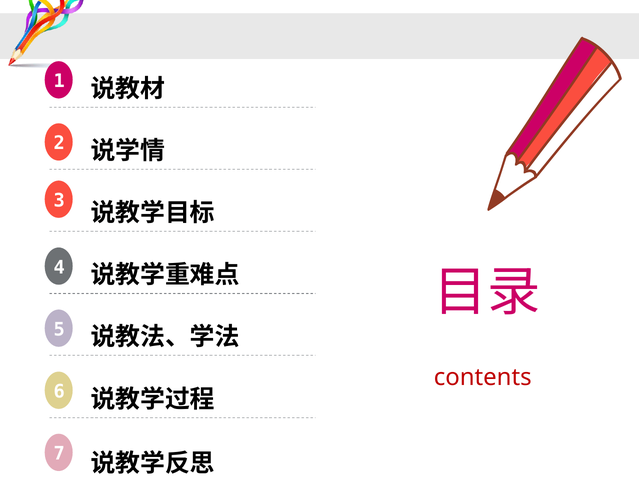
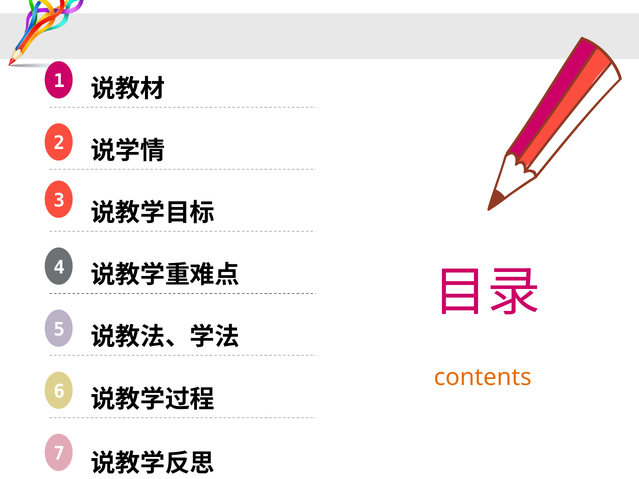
contents colour: red -> orange (483, 378)
